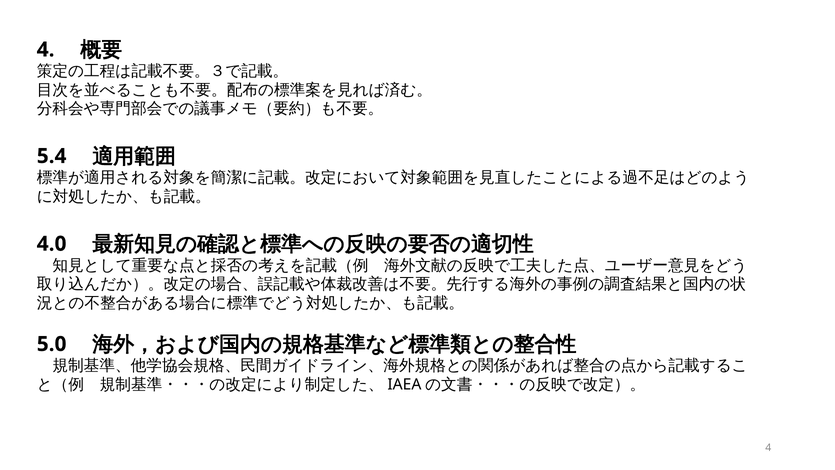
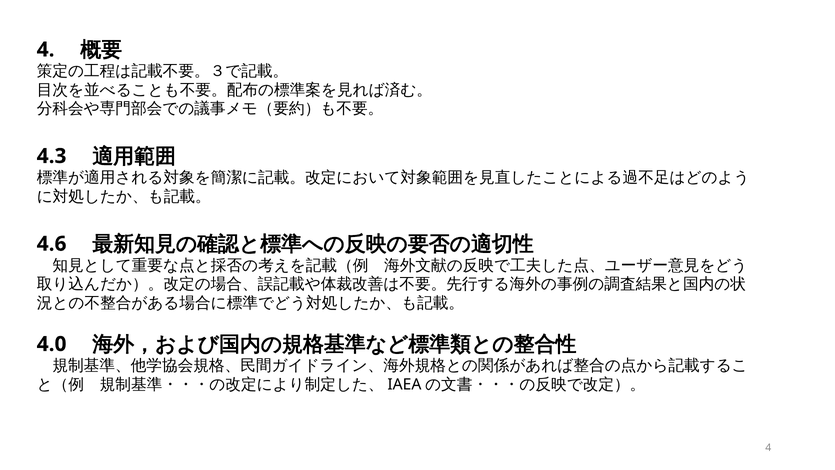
5.4: 5.4 -> 4.3 (52, 156)
4.0: 4.0 -> 4.6 (52, 244)
5.0: 5.0 -> 4.0 (52, 344)
